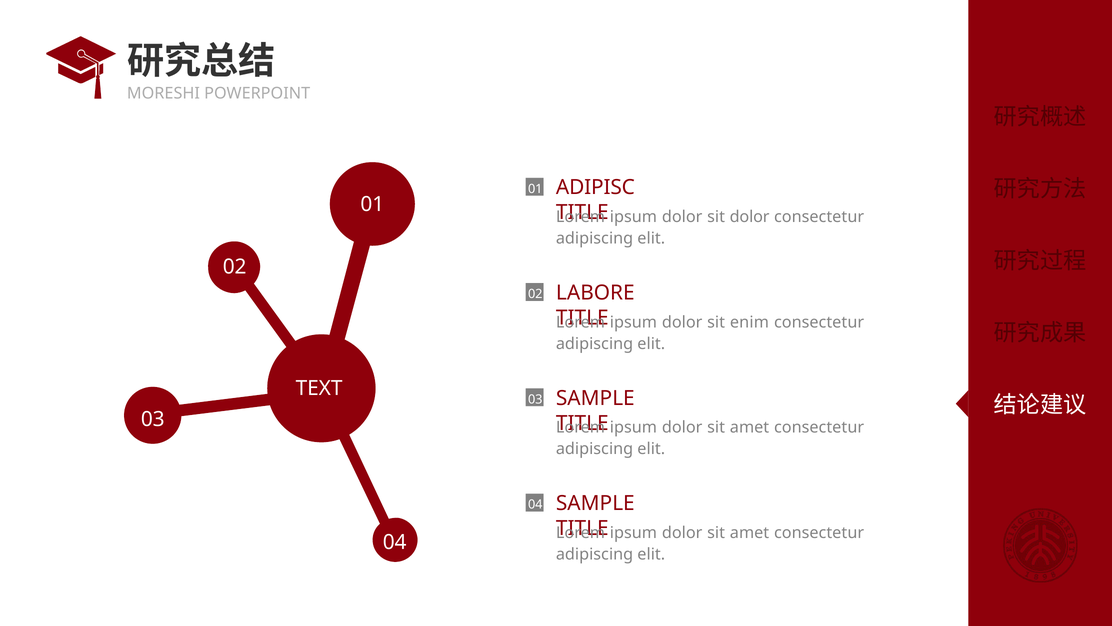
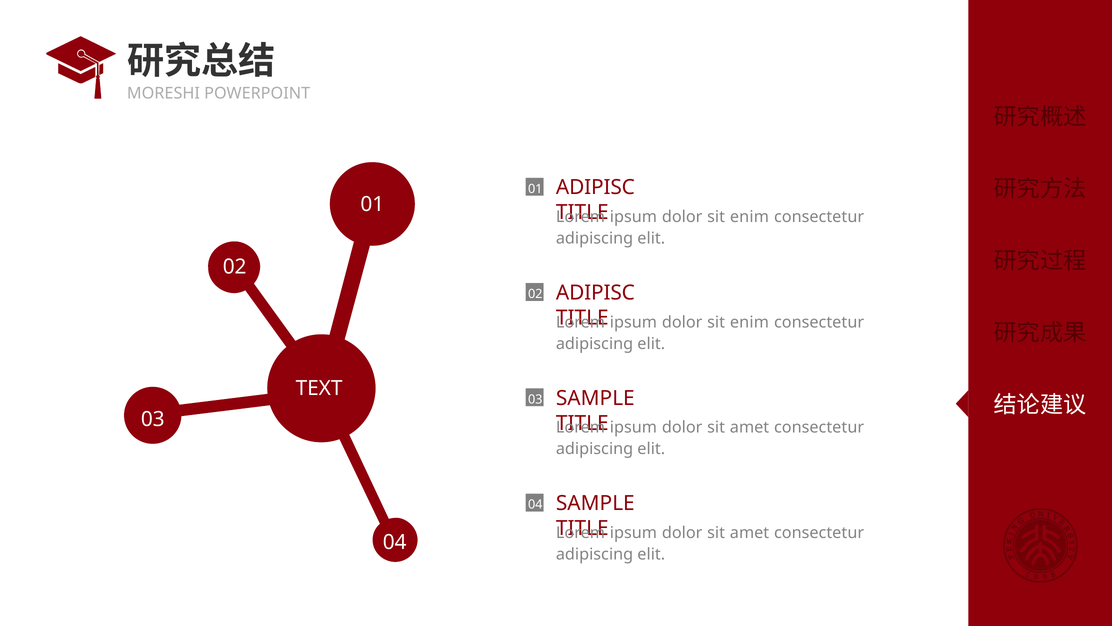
dolor: dolor -> enim (749, 217)
LABORE: LABORE -> ADIPISC (595, 293)
